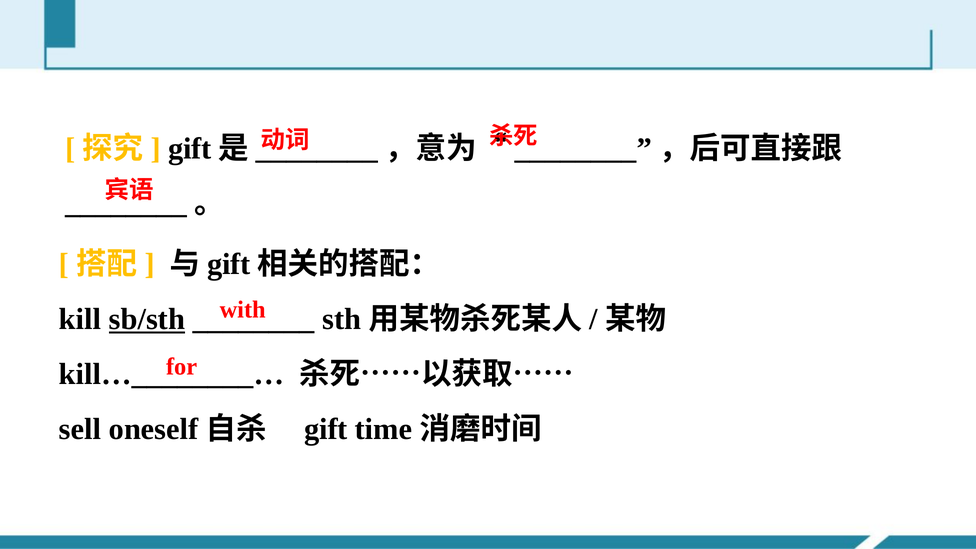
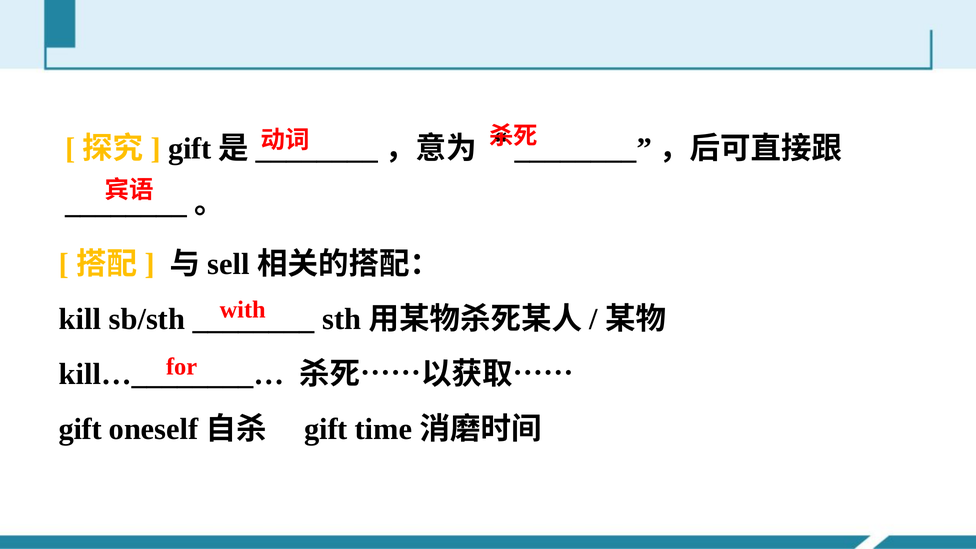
gift: gift -> sell (229, 264)
sb/sth underline: present -> none (147, 319)
sell: sell -> gift (80, 429)
